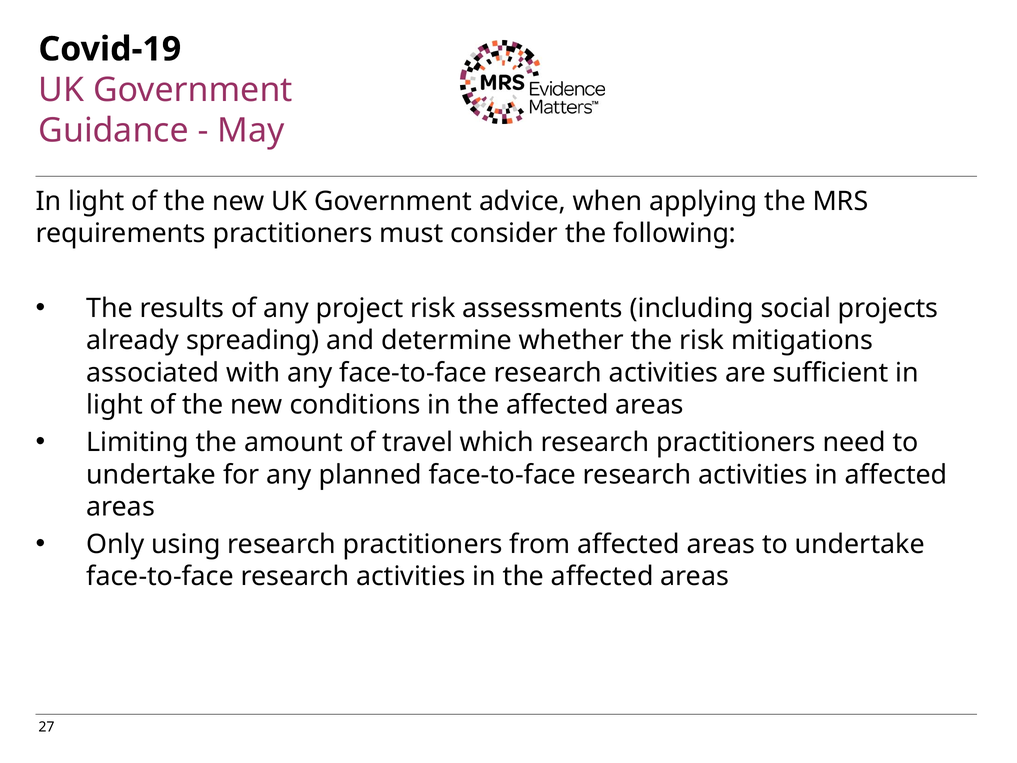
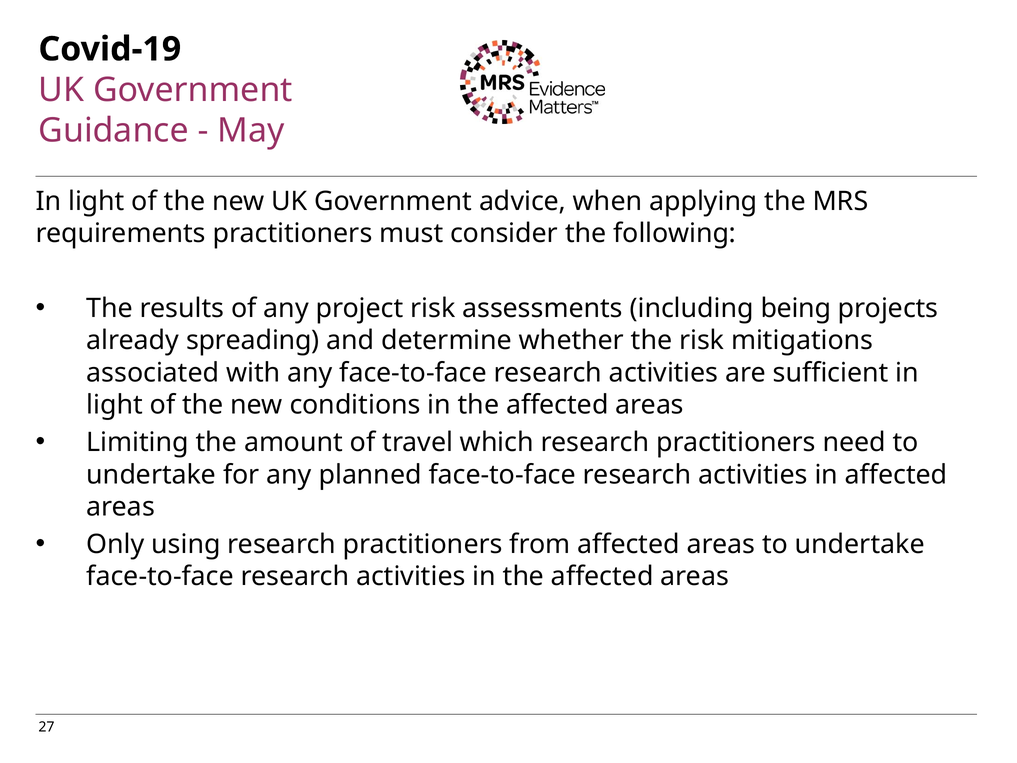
social: social -> being (796, 308)
